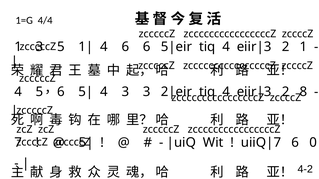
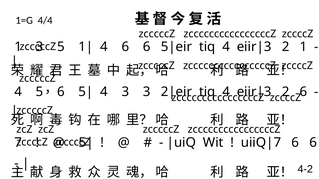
8: 8 -> 6 (304, 92)
0: 0 -> 6 (313, 143)
